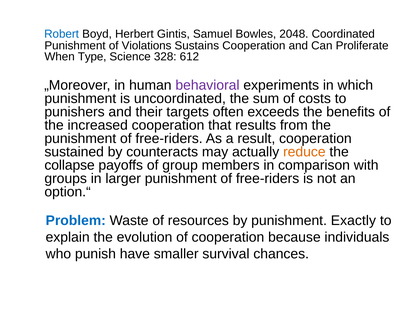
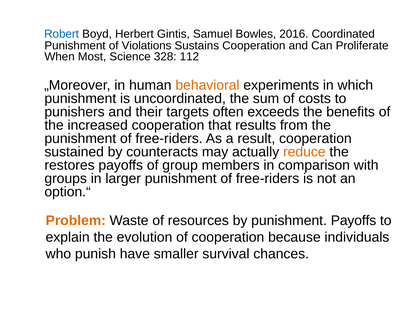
2048: 2048 -> 2016 (294, 34)
Type: Type -> Most (92, 57)
612: 612 -> 112 (189, 57)
behavioral colour: purple -> orange (207, 85)
collapse: collapse -> restores (70, 165)
Problem colour: blue -> orange (76, 220)
punishment Exactly: Exactly -> Payoffs (354, 220)
